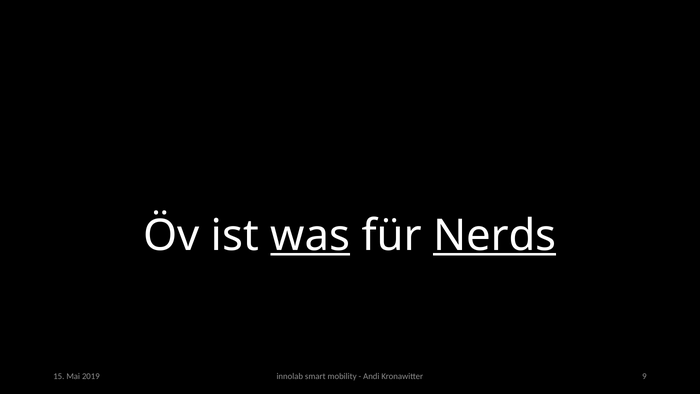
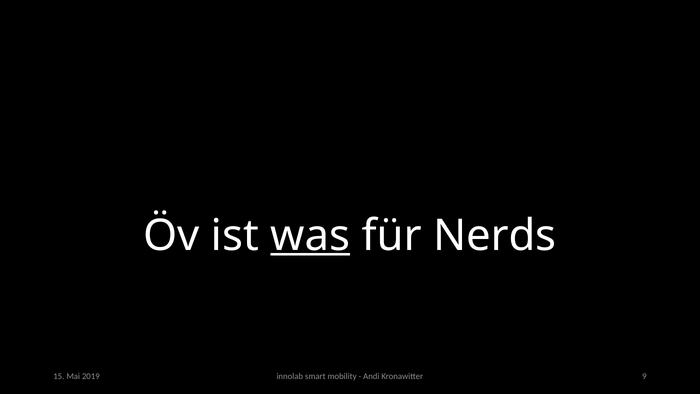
Nerds underline: present -> none (495, 235)
